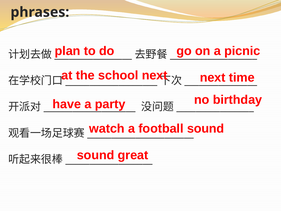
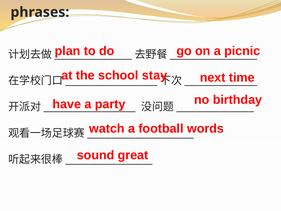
next: next -> stay (155, 75)
sound: sound -> words (205, 128)
